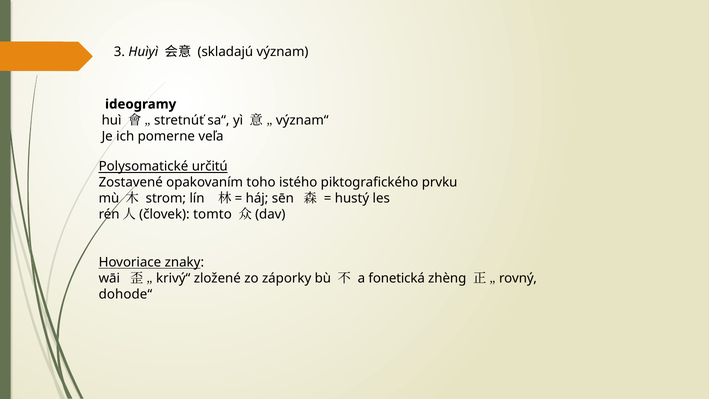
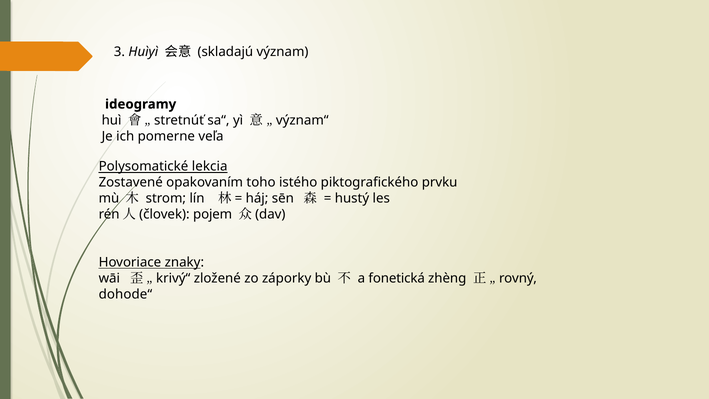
určitú: určitú -> lekcia (210, 166)
tomto: tomto -> pojem (213, 214)
